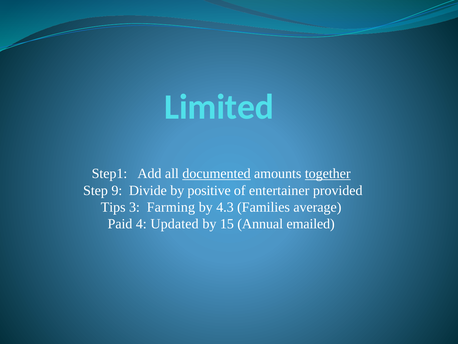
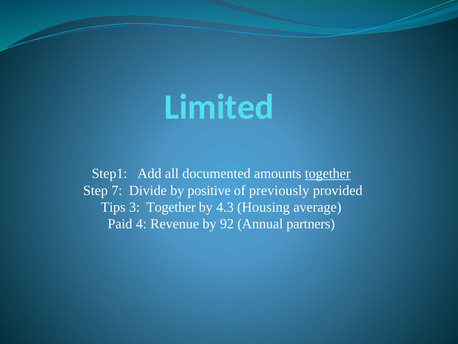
documented underline: present -> none (216, 173)
9: 9 -> 7 (117, 190)
entertainer: entertainer -> previously (279, 190)
3 Farming: Farming -> Together (171, 207)
Families: Families -> Housing (263, 207)
Updated: Updated -> Revenue (175, 224)
15: 15 -> 92 (227, 224)
emailed: emailed -> partners (311, 224)
